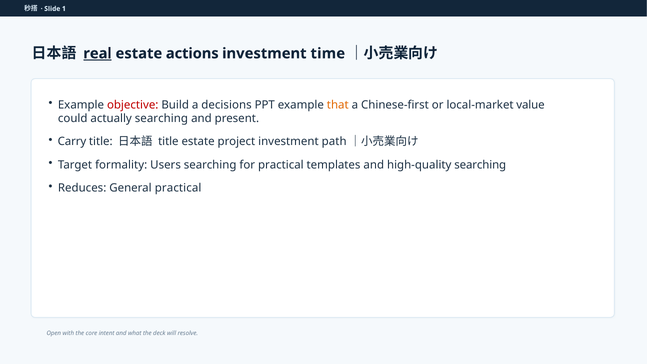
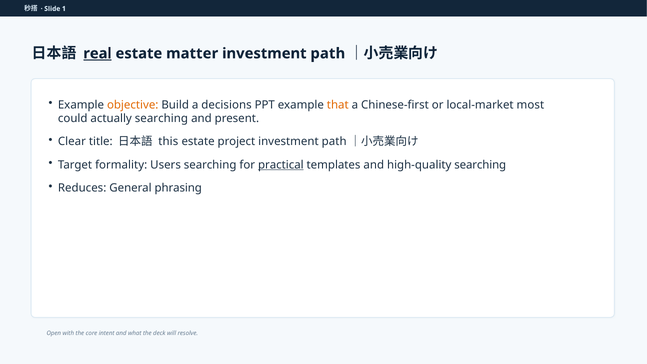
actions: actions -> matter (192, 53)
time: time -> path (328, 53)
objective colour: red -> orange (133, 105)
value: value -> most (530, 105)
Carry: Carry -> Clear (72, 142)
title: title -> this (168, 142)
practical underline: none -> present (281, 165)
General practical: practical -> phrasing (178, 188)
